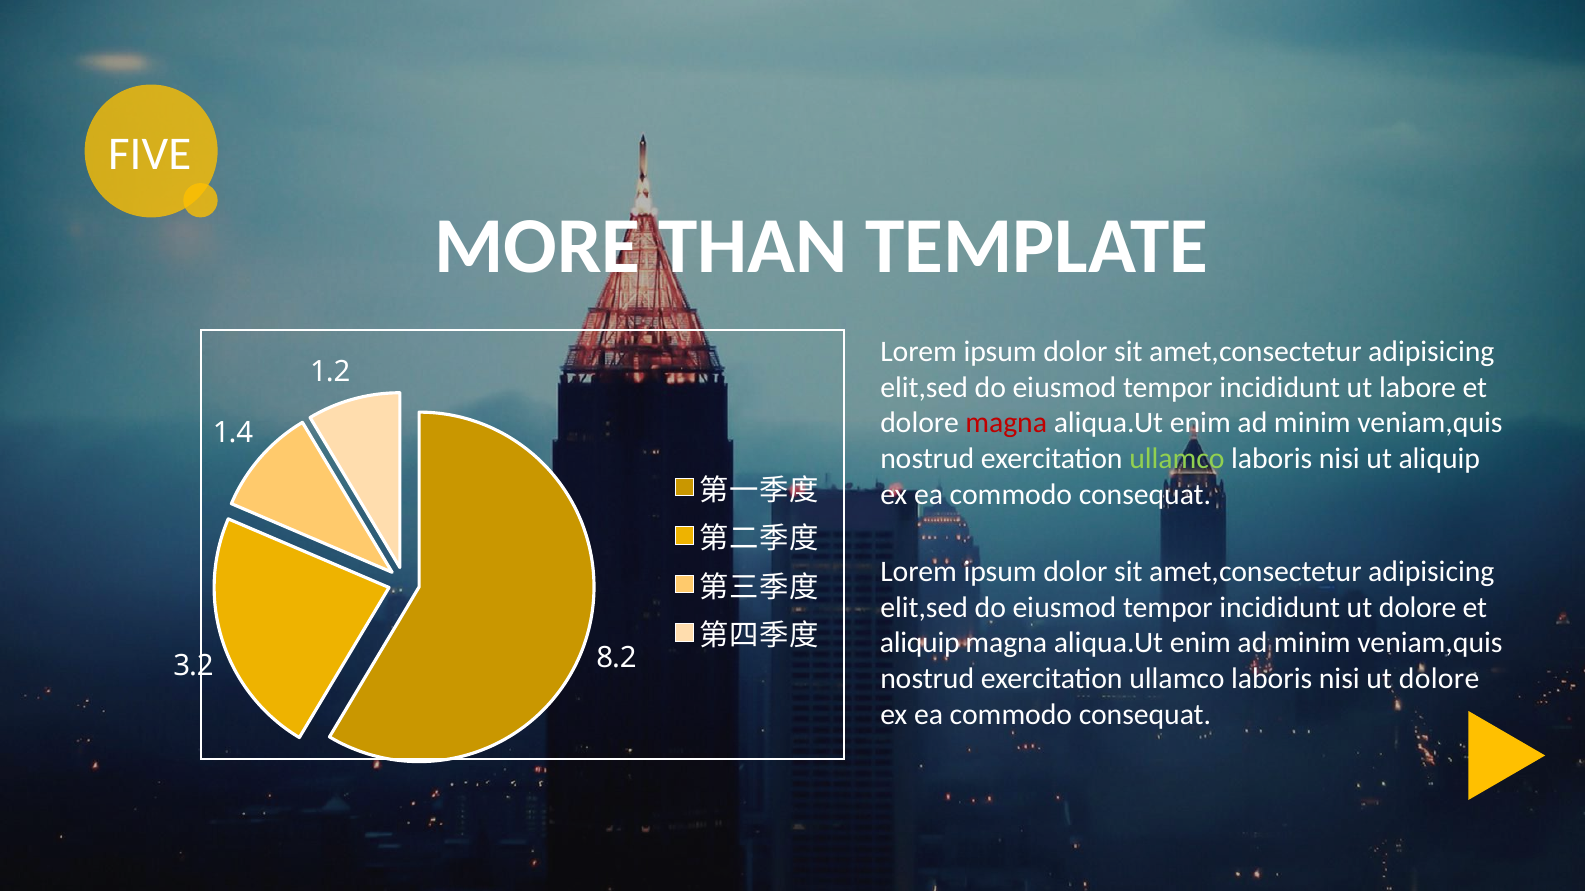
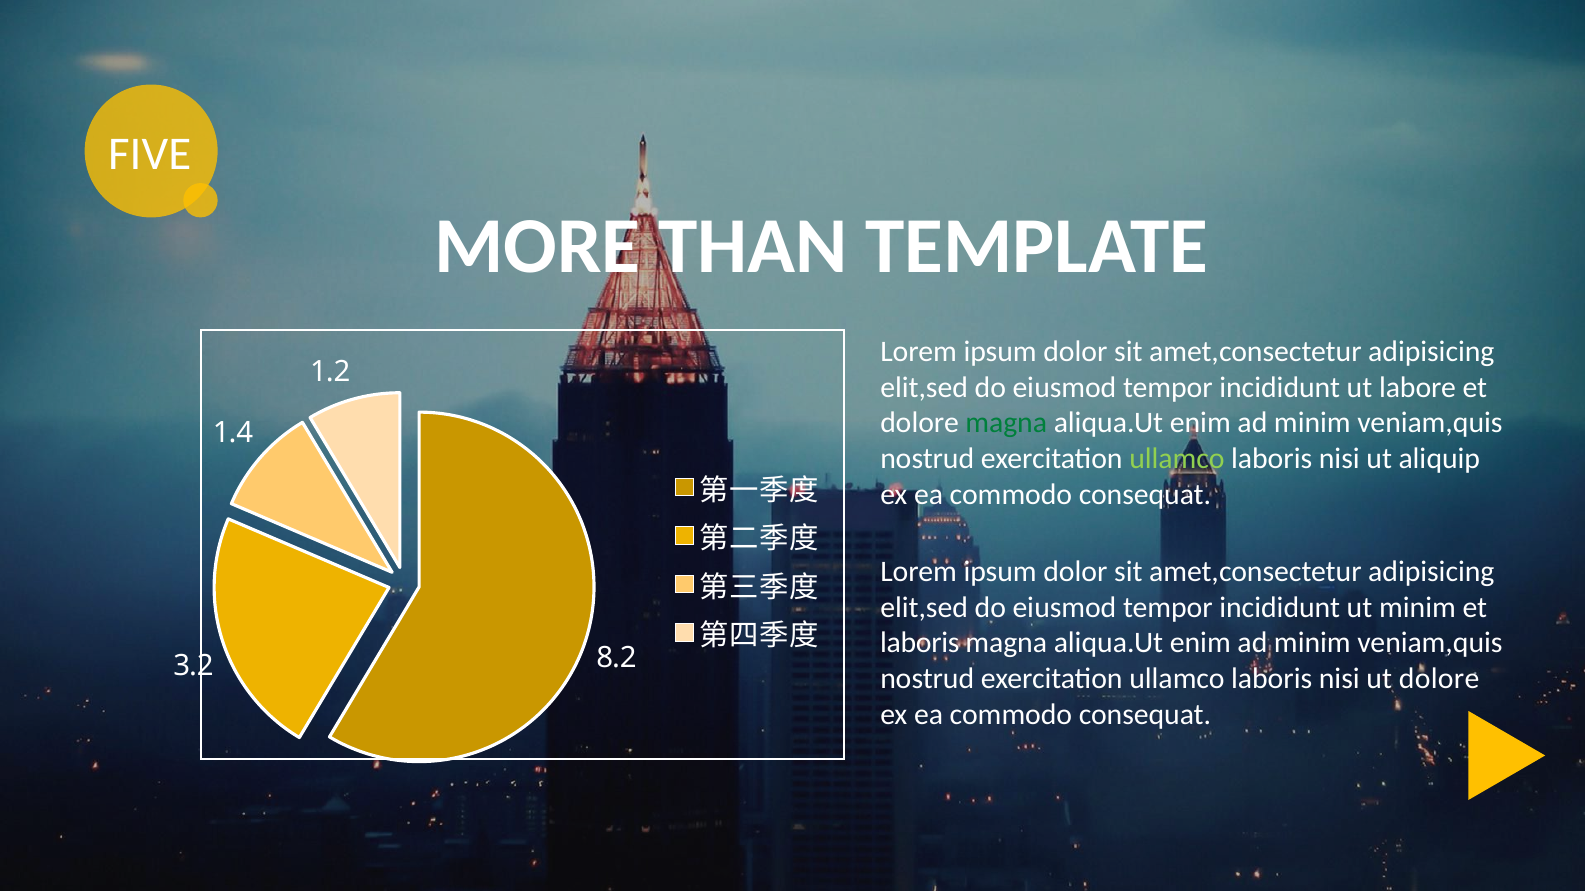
magna colour: red -> green (1006, 423)
incididunt ut dolore: dolore -> minim (1418, 608)
aliquip: aliquip -> laboris (920, 643)
